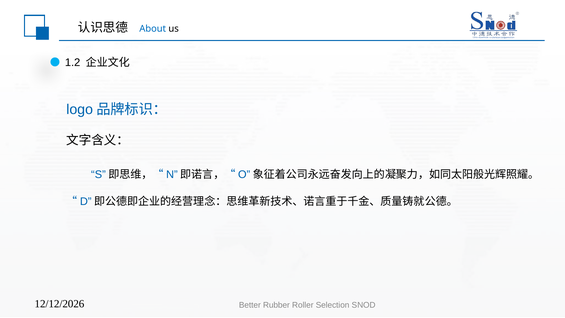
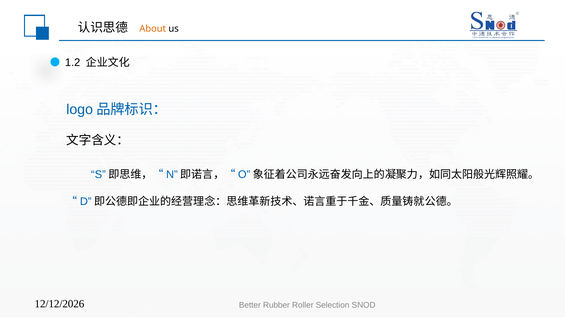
About colour: blue -> orange (153, 29)
